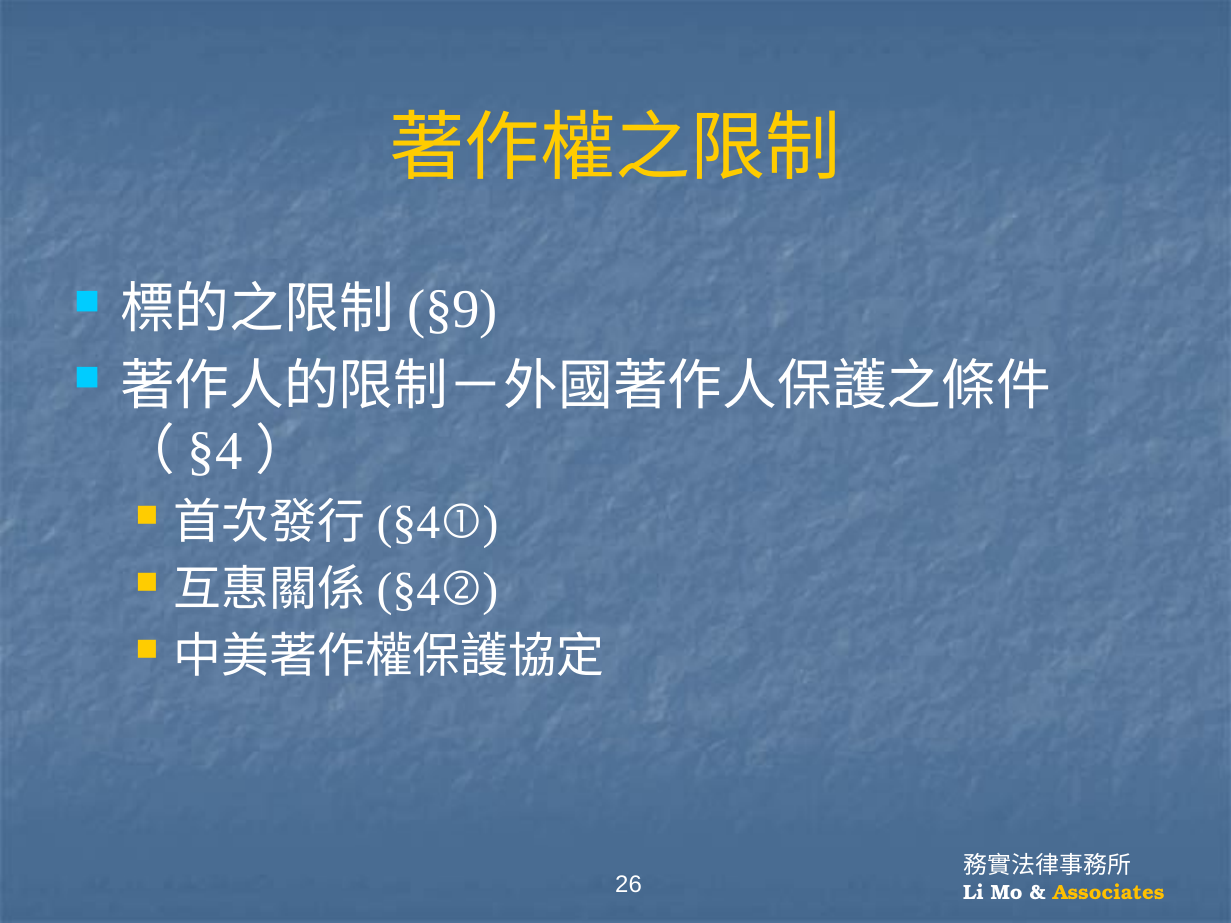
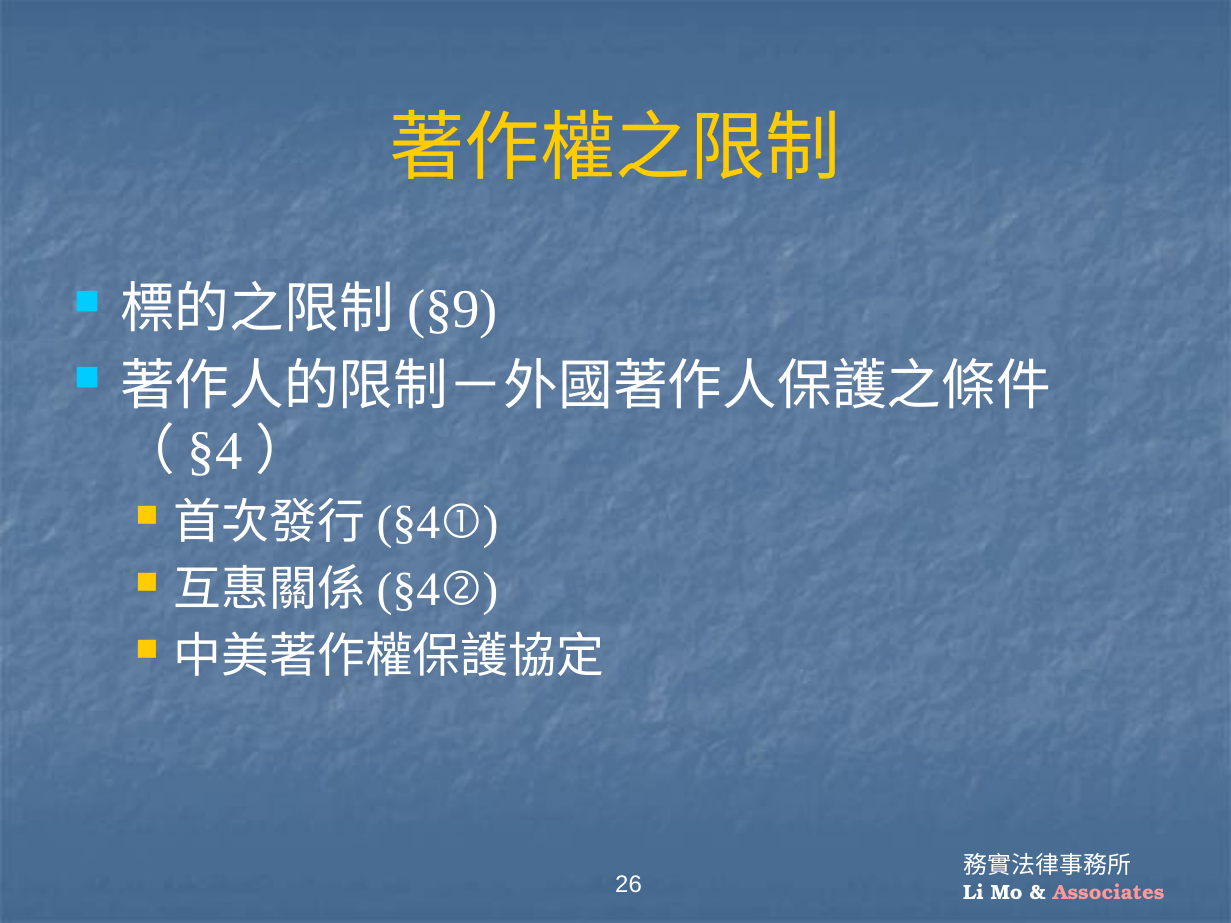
Associates colour: yellow -> pink (1109, 892)
